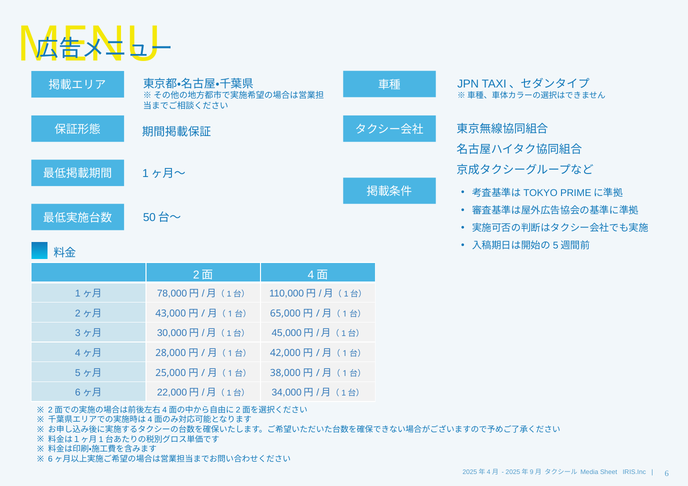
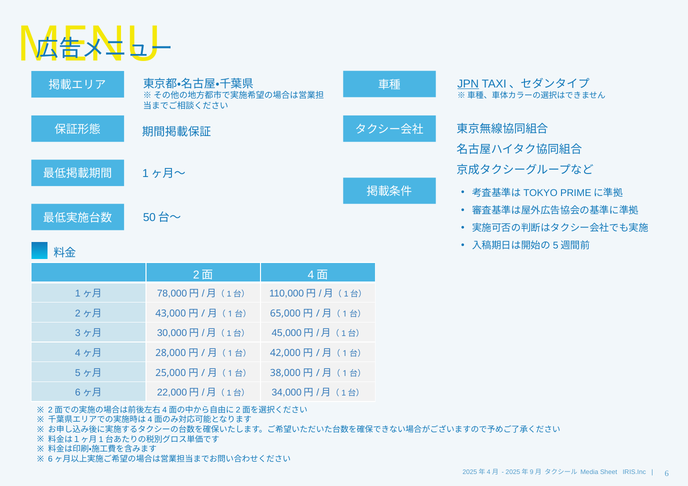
JPN underline: none -> present (468, 84)
